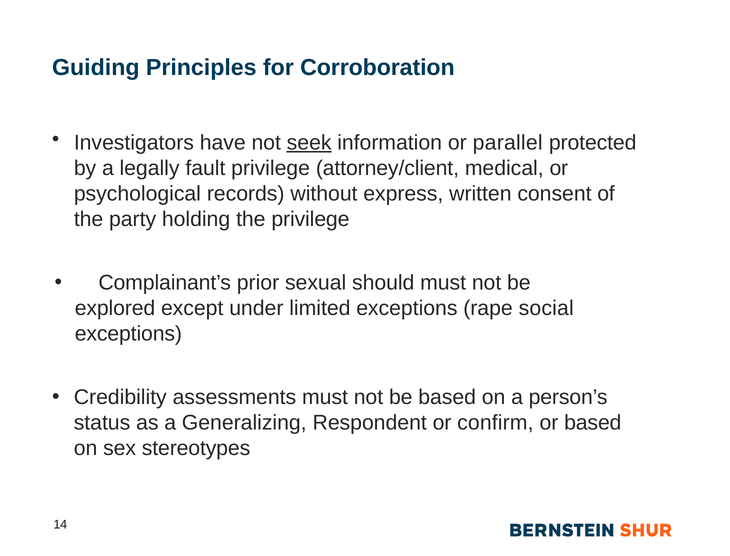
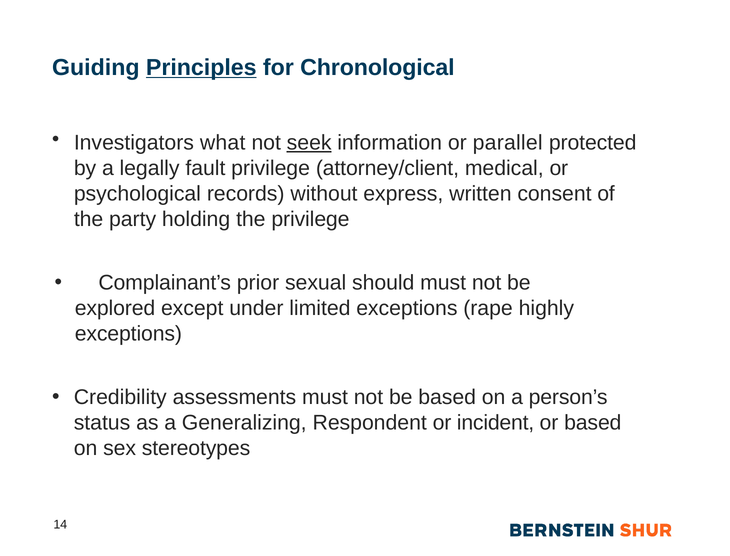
Principles underline: none -> present (201, 68)
Corroboration: Corroboration -> Chronological (377, 68)
have: have -> what (223, 143)
social: social -> highly (546, 308)
confirm: confirm -> incident (496, 423)
